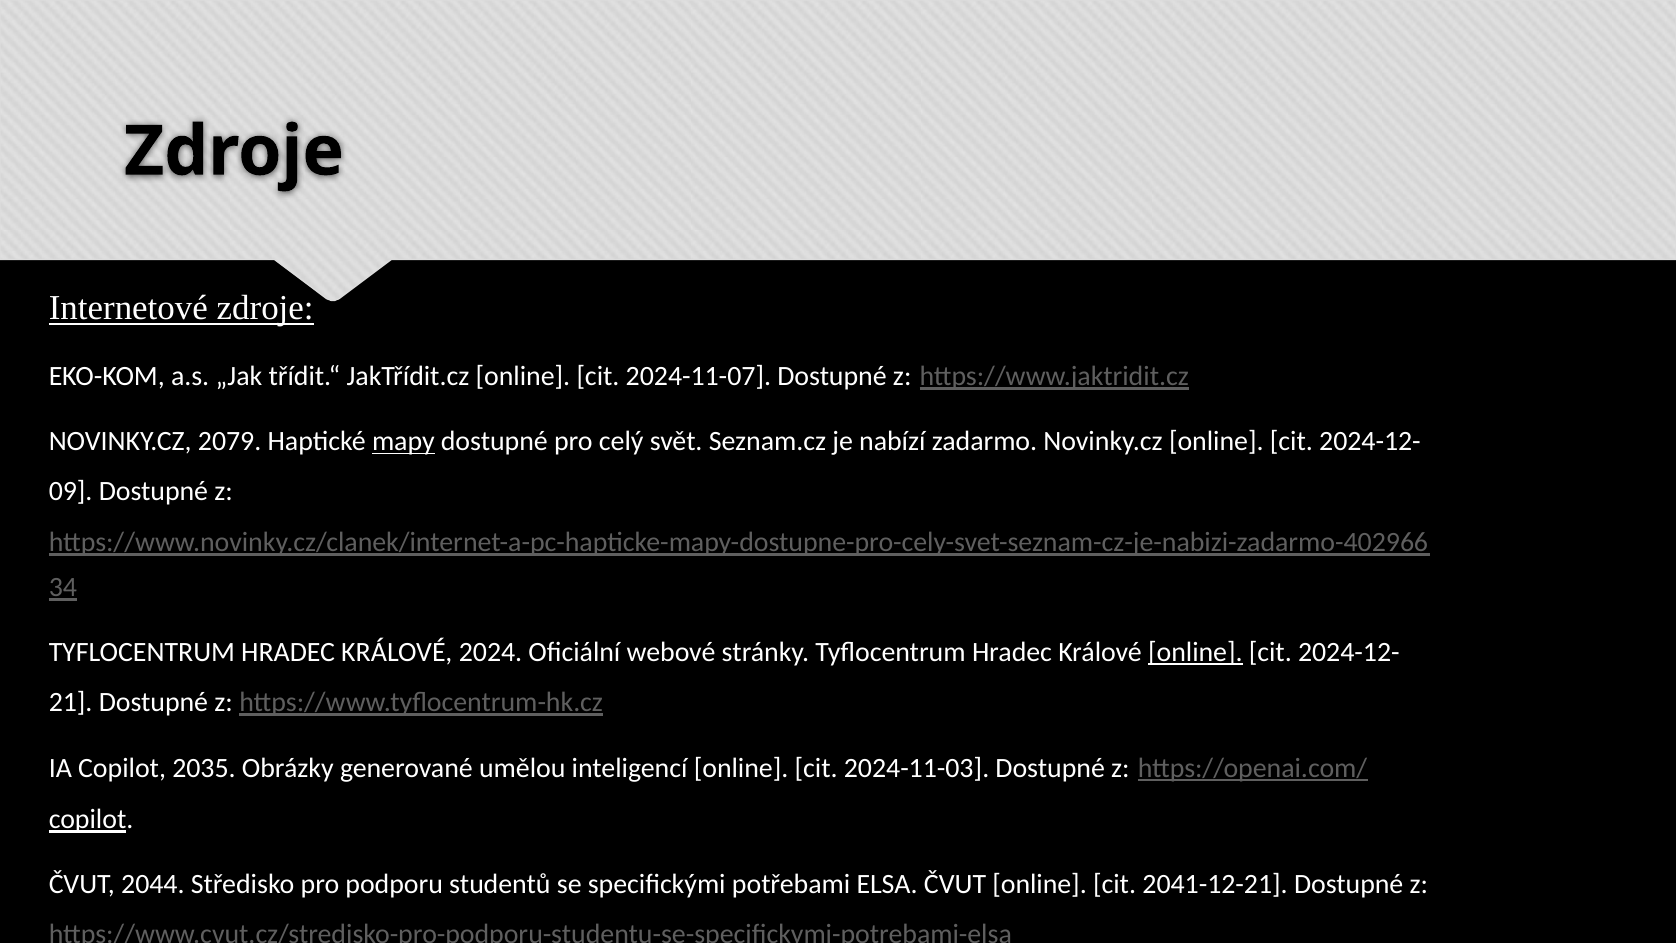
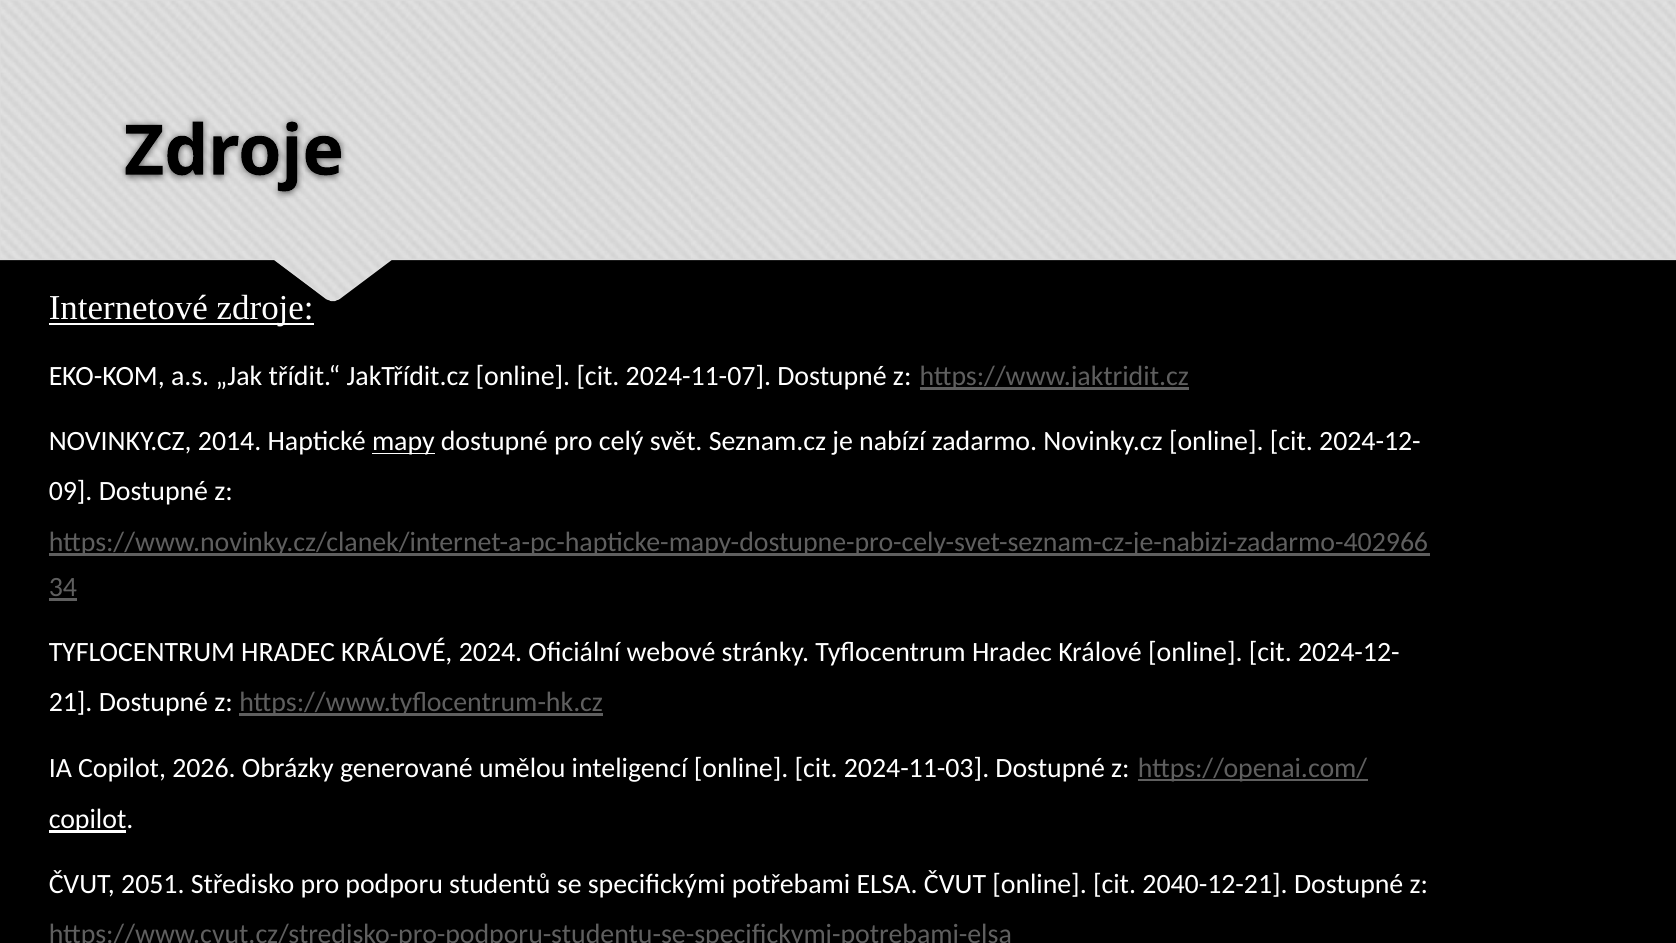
2079: 2079 -> 2014 (230, 441)
online underline: present -> none (1195, 652)
2035: 2035 -> 2026 (204, 768)
2044: 2044 -> 2051 (153, 884)
2041-12-21: 2041-12-21 -> 2040-12-21 (1215, 884)
